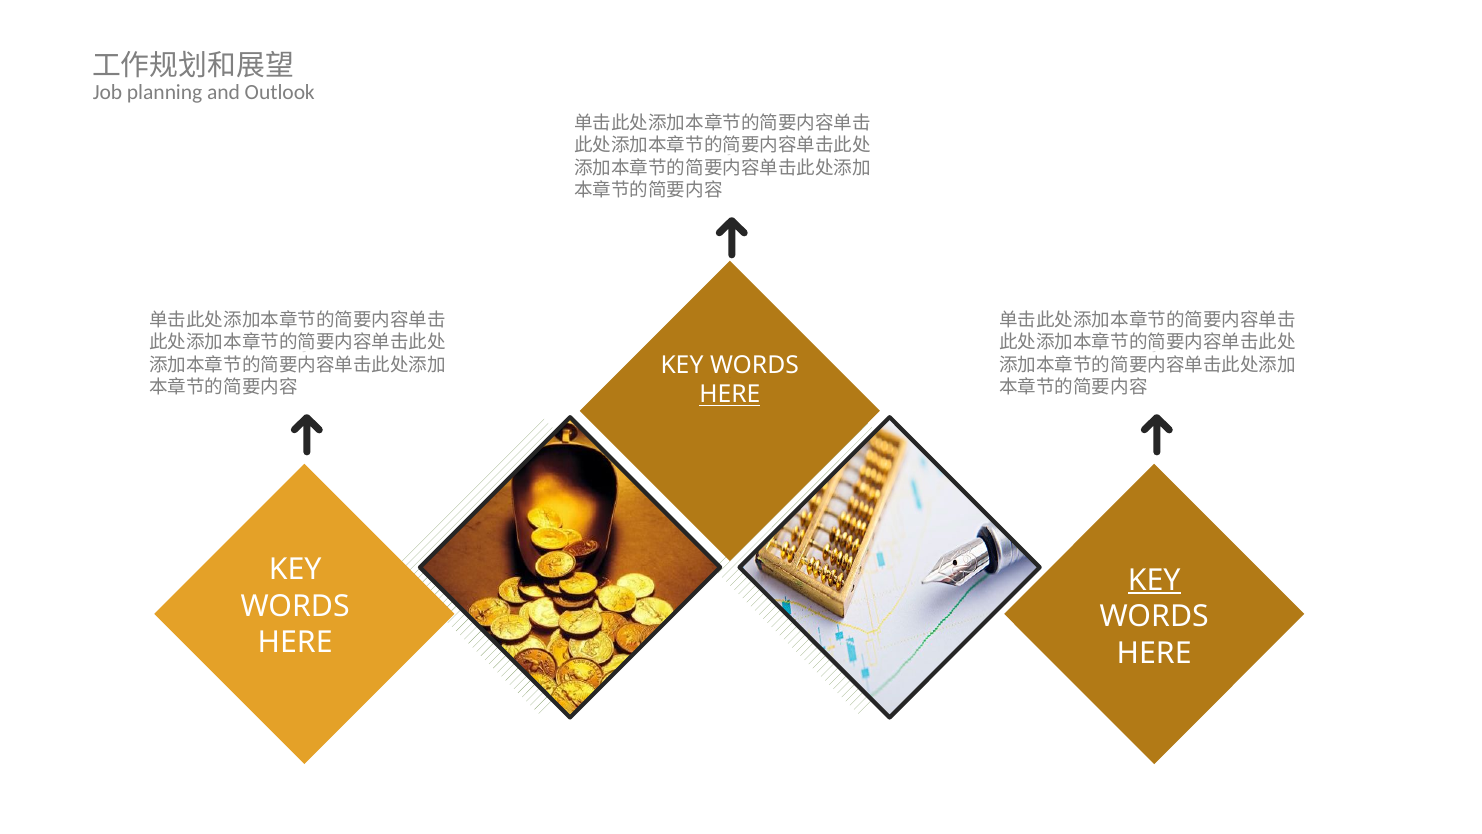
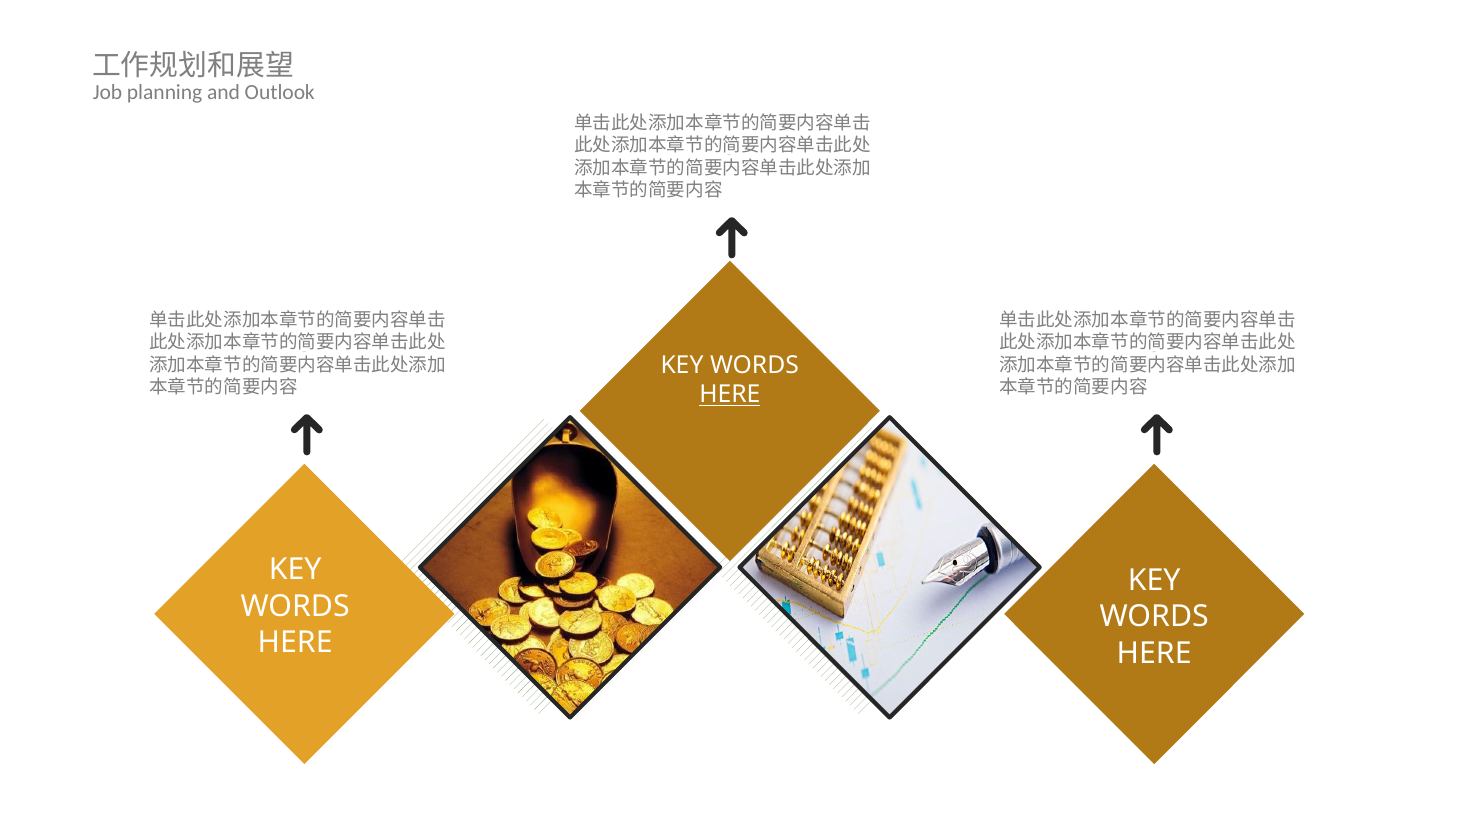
KEY underline: present -> none (1154, 580)
